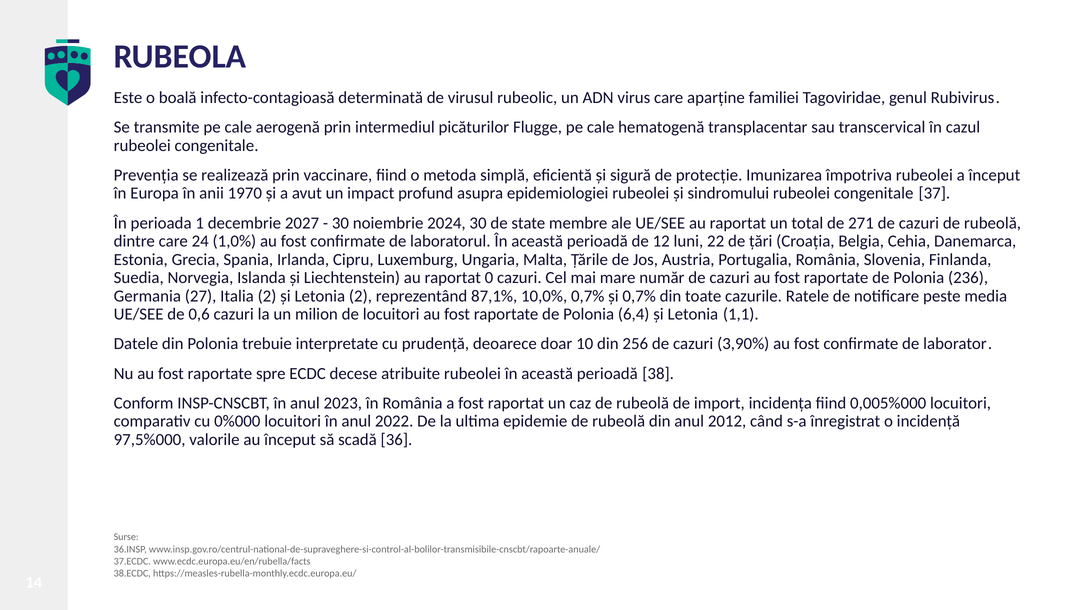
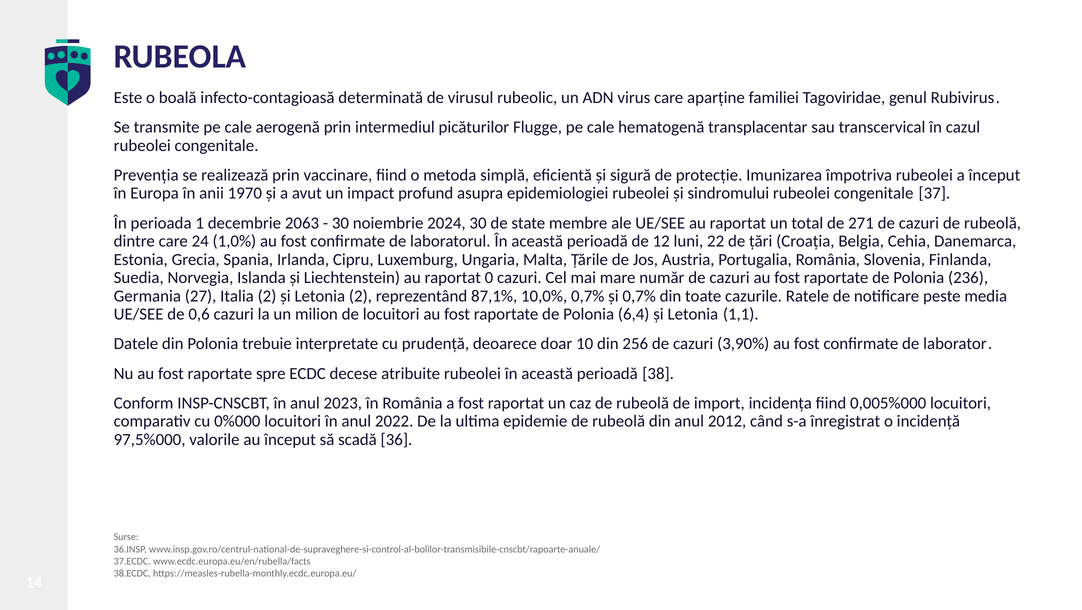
2027: 2027 -> 2063 (302, 223)
